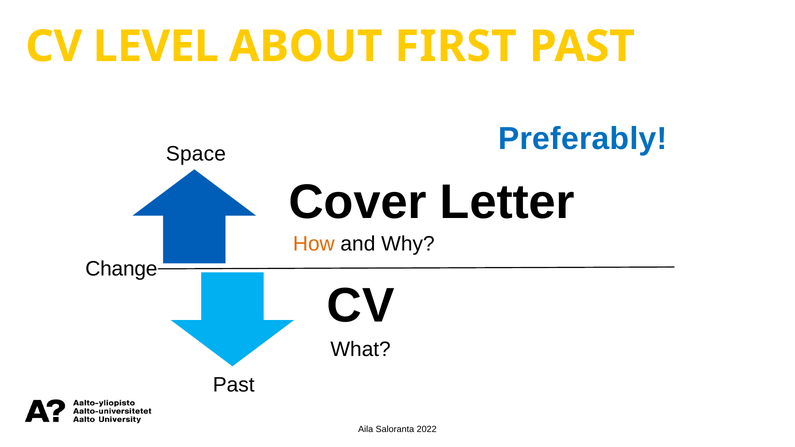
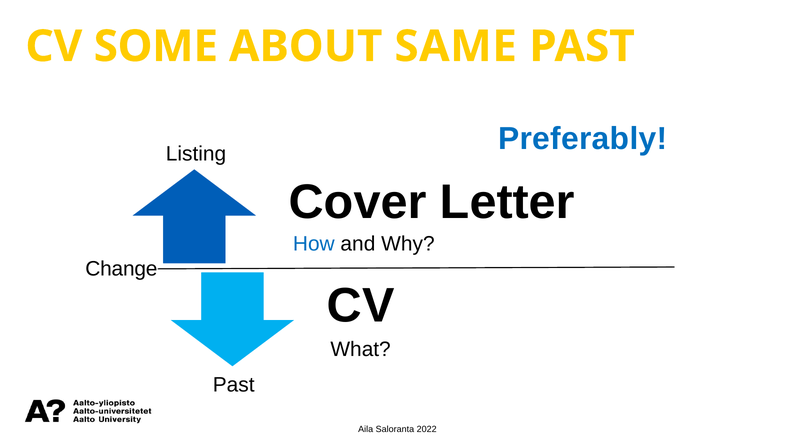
LEVEL: LEVEL -> SOME (156, 46)
FIRST: FIRST -> SAME (456, 46)
Space: Space -> Listing (196, 154)
How colour: orange -> blue (314, 244)
